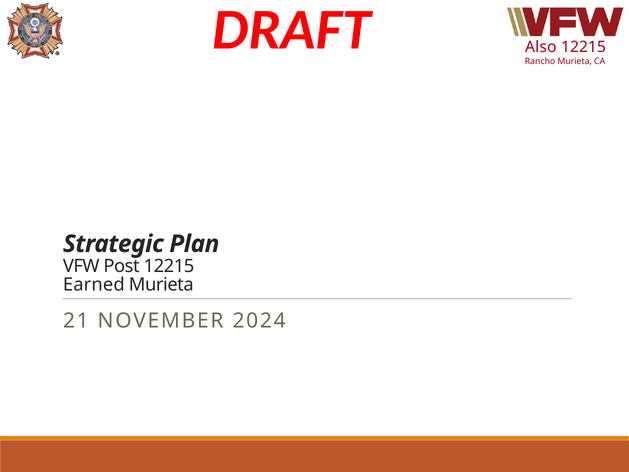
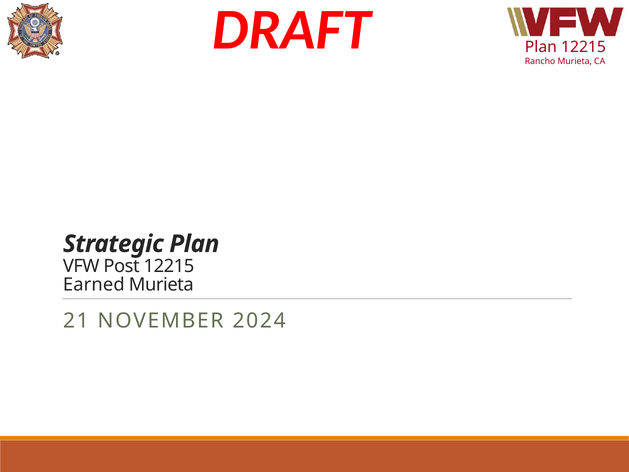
Also: Also -> Plan (541, 47)
